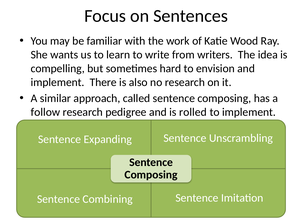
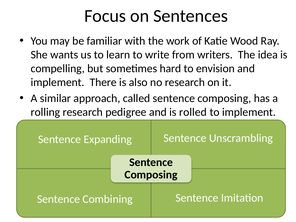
follow: follow -> rolling (45, 112)
